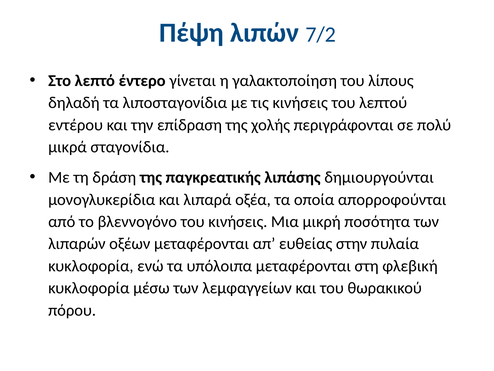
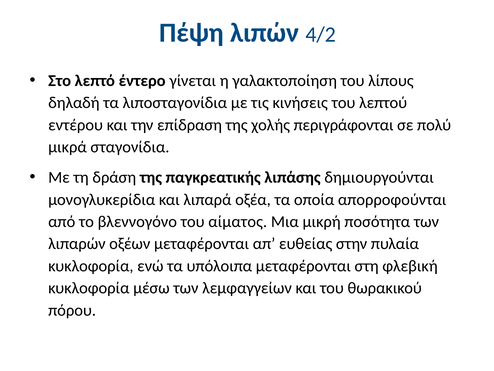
7/2: 7/2 -> 4/2 (321, 35)
του κινήσεις: κινήσεις -> αίματος (238, 221)
